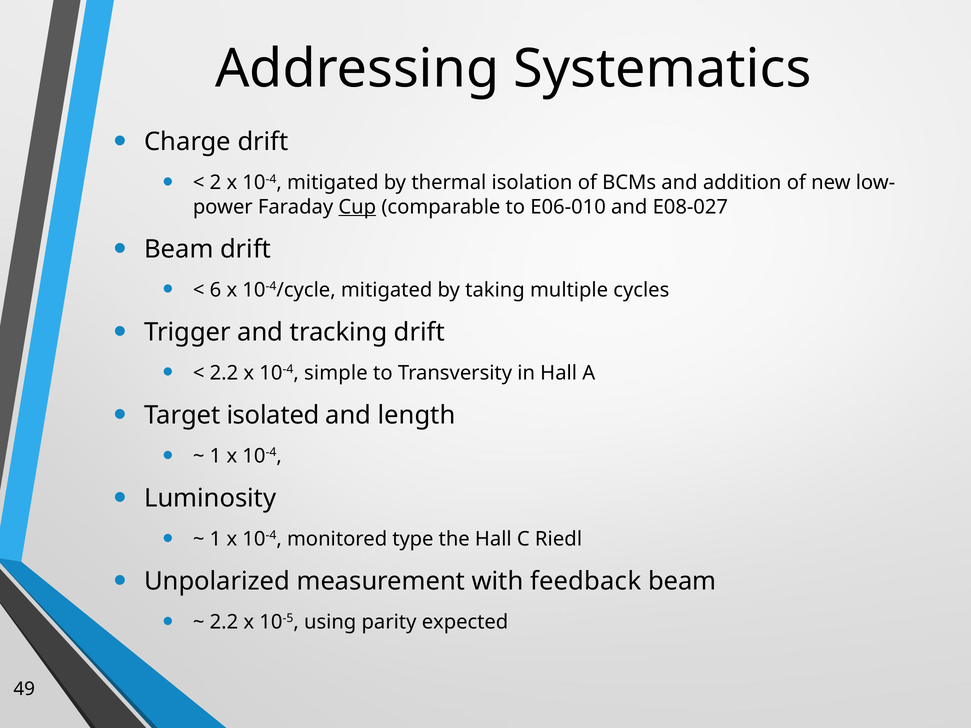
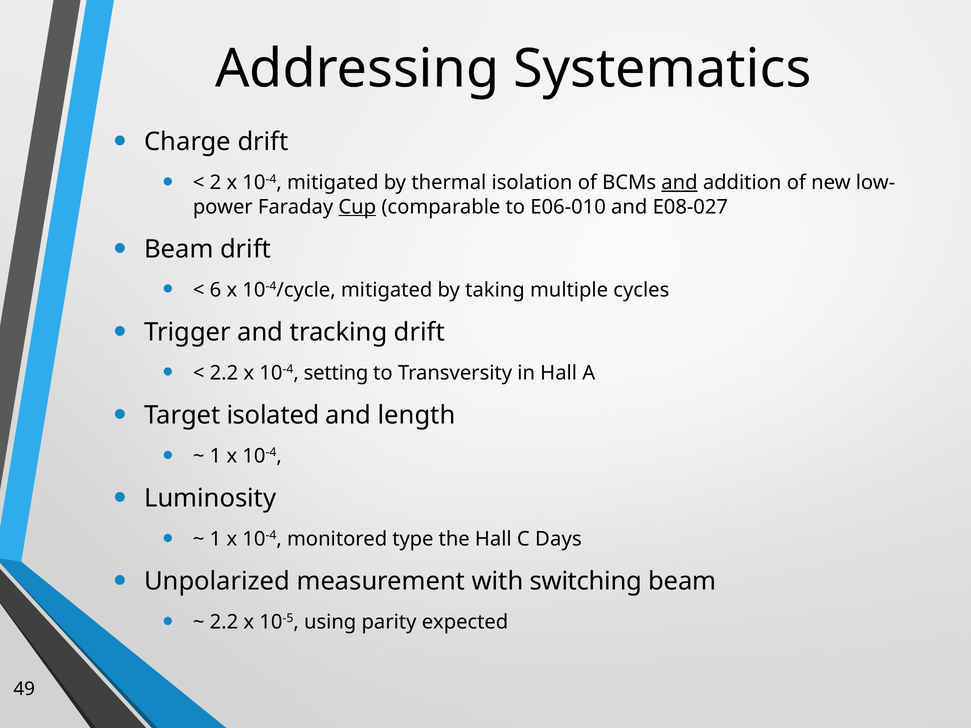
and underline: none -> present (679, 183)
simple: simple -> setting (336, 373)
Riedl: Riedl -> Days (558, 539)
feedback: feedback -> switching (586, 582)
